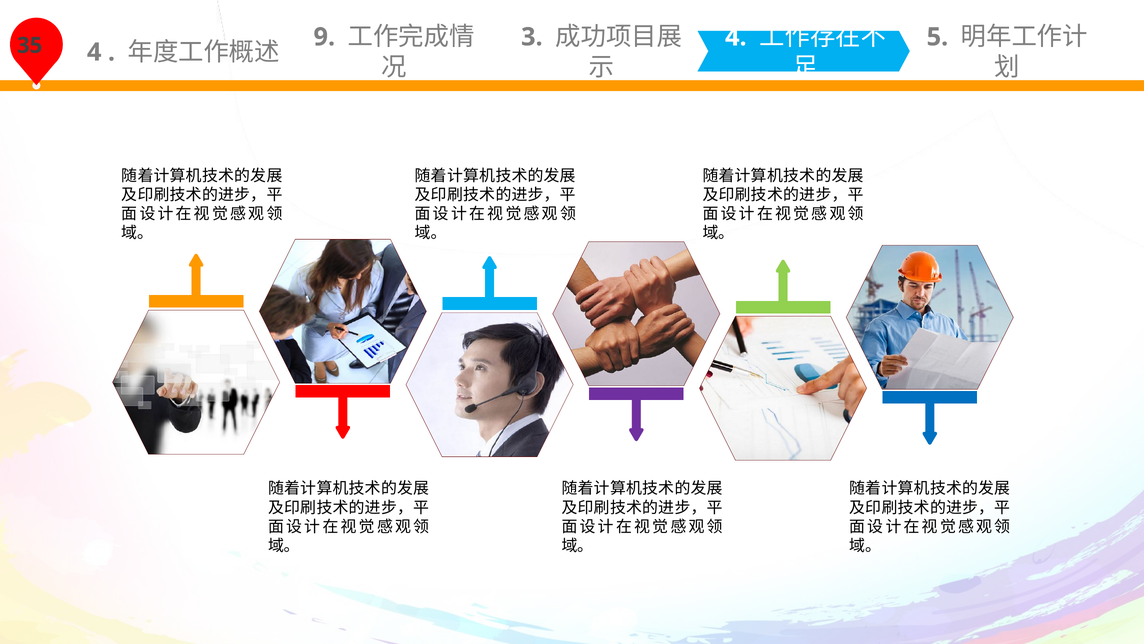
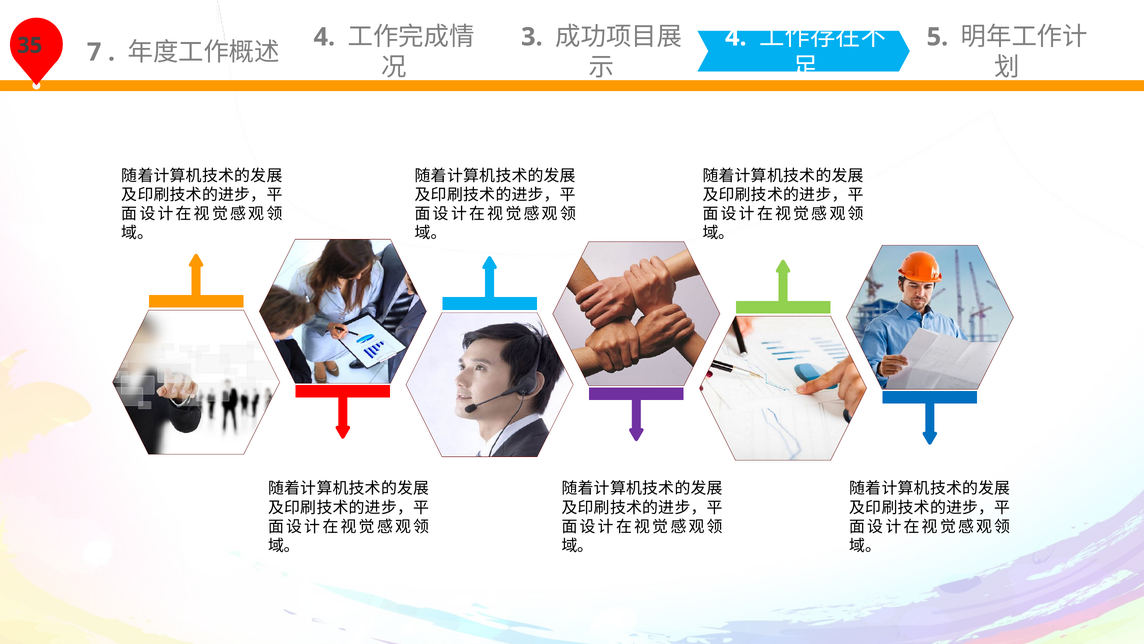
4: 4 -> 7 (94, 52)
9: 9 -> 4 (324, 37)
